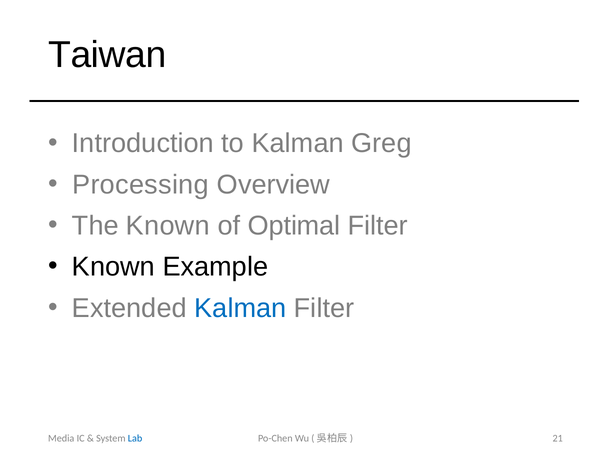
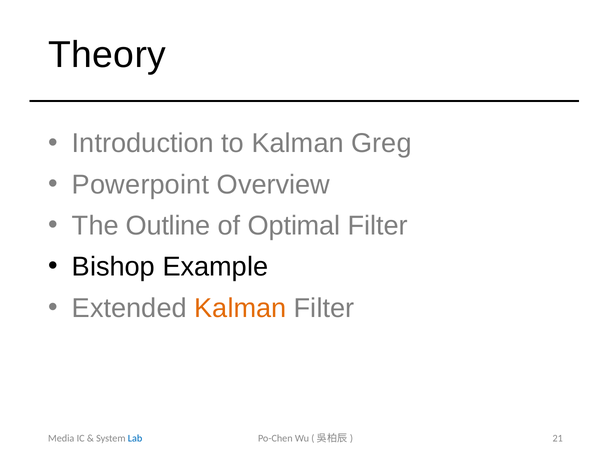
Taiwan: Taiwan -> Theory (107, 55)
Processing: Processing -> Powerpoint (141, 184)
The Known: Known -> Outline (168, 225)
Known: Known -> Bishop (113, 266)
Kalman colour: blue -> orange (240, 308)
